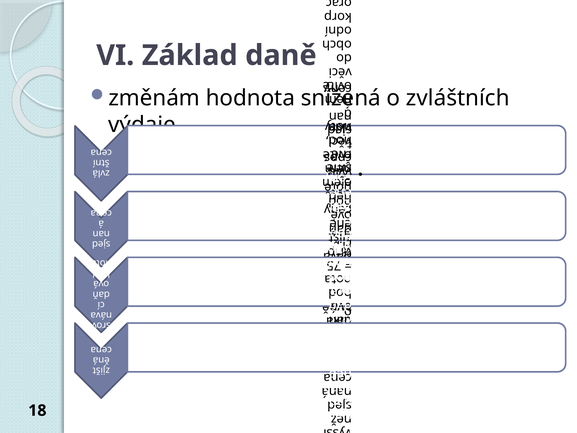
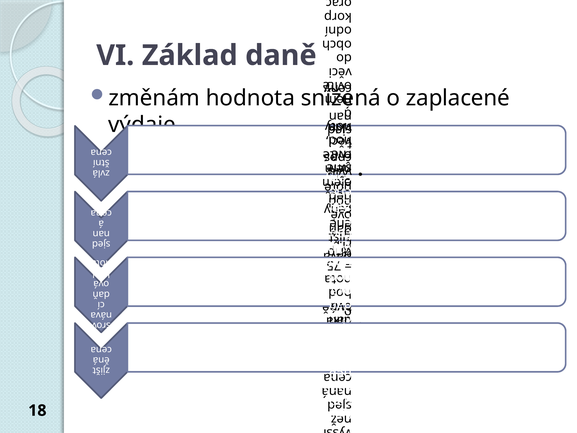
zvláštních: zvláštních -> zaplacené (458, 98)
